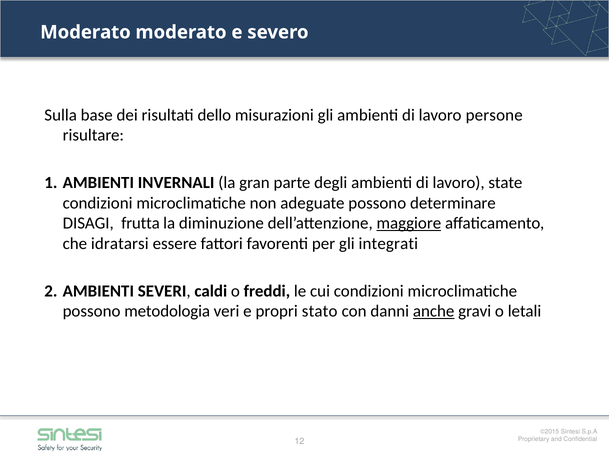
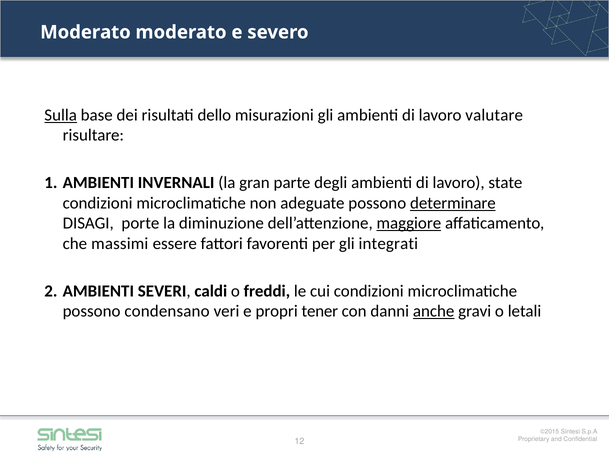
Sulla underline: none -> present (61, 115)
persone: persone -> valutare (494, 115)
determinare underline: none -> present (453, 203)
frutta: frutta -> porte (140, 223)
idratarsi: idratarsi -> massimi (120, 244)
metodologia: metodologia -> condensano (167, 311)
stato: stato -> tener (320, 311)
